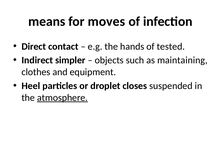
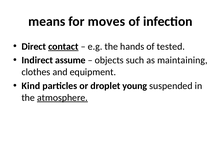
contact underline: none -> present (63, 46)
simpler: simpler -> assume (70, 60)
Heel: Heel -> Kind (31, 86)
closes: closes -> young (135, 86)
